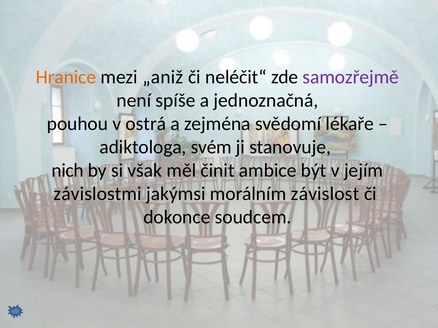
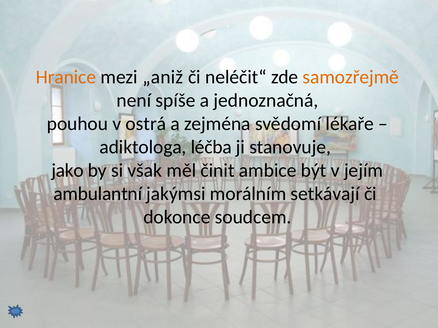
samozřejmě colour: purple -> orange (351, 77)
svém: svém -> léčba (211, 147)
nich: nich -> jako (68, 171)
závislostmi: závislostmi -> ambulantní (98, 194)
závislost: závislost -> setkávají (325, 194)
